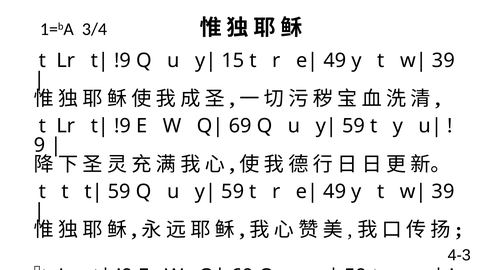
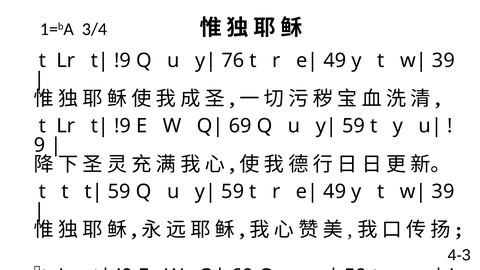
15: 15 -> 76 (233, 60)
